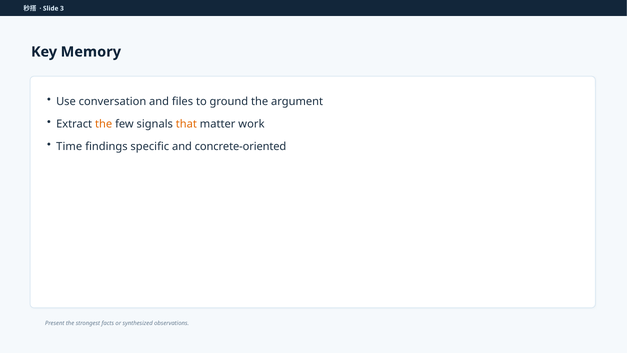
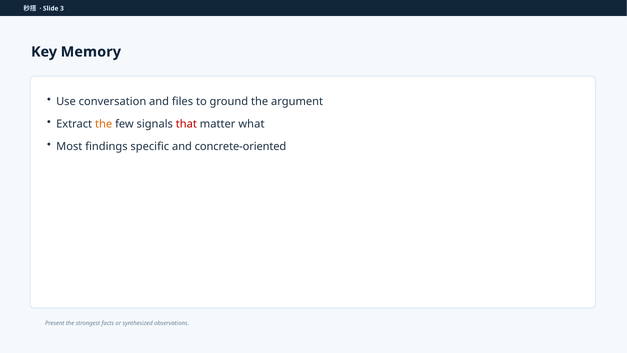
that colour: orange -> red (186, 124)
work: work -> what (251, 124)
Time: Time -> Most (69, 146)
